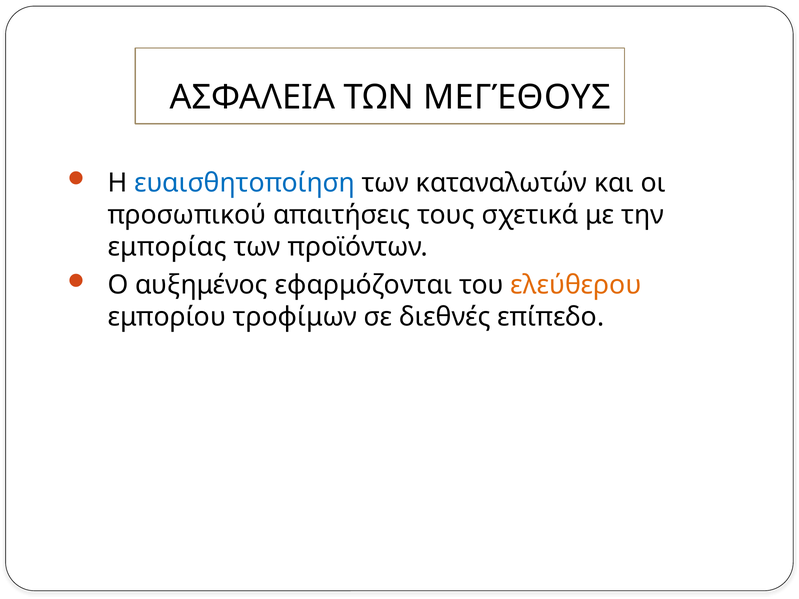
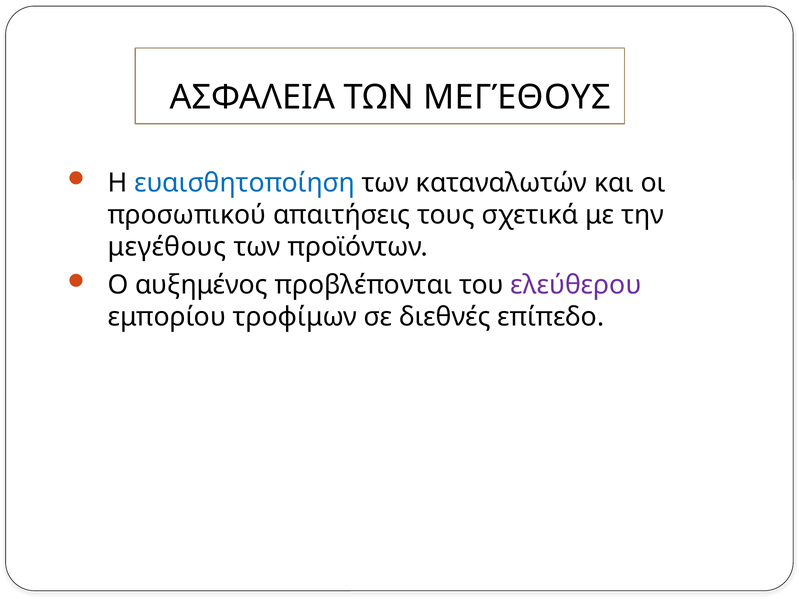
εμπορίας: εμπορίας -> μεγέθους (167, 247)
εφαρμόζονται: εφαρμόζονται -> προβλέπονται (363, 285)
ελεύθερου colour: orange -> purple (576, 285)
